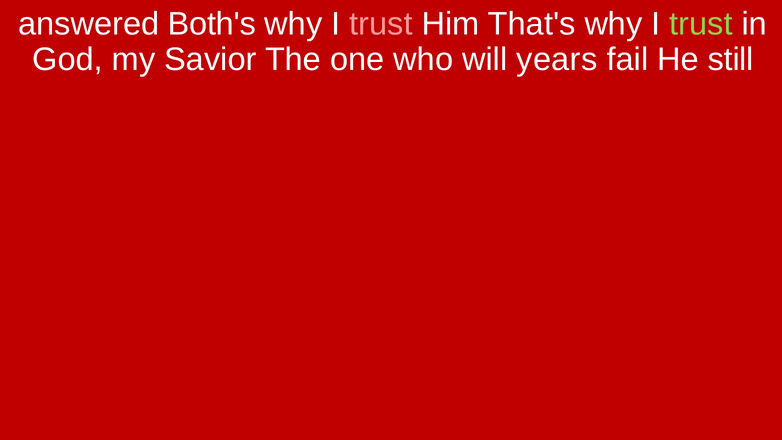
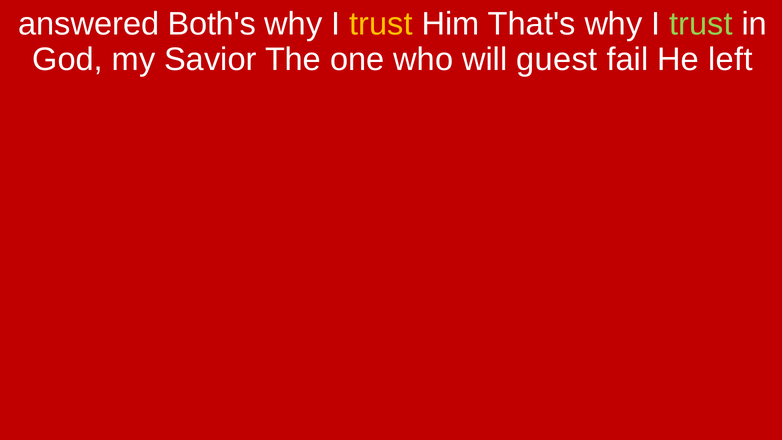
trust colour: pink -> yellow (381, 24)
years: years -> guest (557, 59)
still: still -> left (730, 59)
